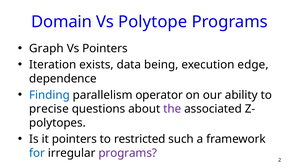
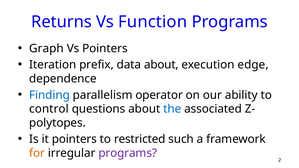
Domain: Domain -> Returns (62, 22)
Polytope: Polytope -> Function (153, 22)
exists: exists -> prefix (97, 65)
data being: being -> about (161, 65)
precise: precise -> control (49, 109)
the colour: purple -> blue (172, 109)
for colour: blue -> orange (37, 153)
